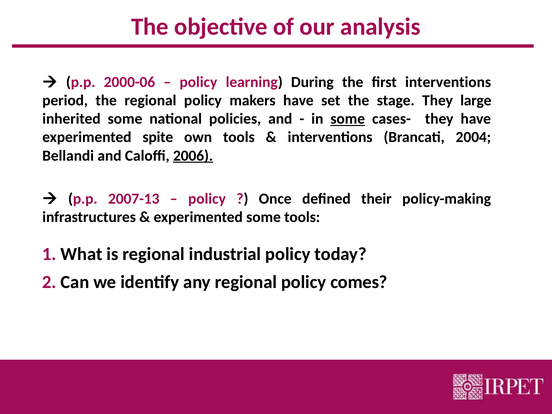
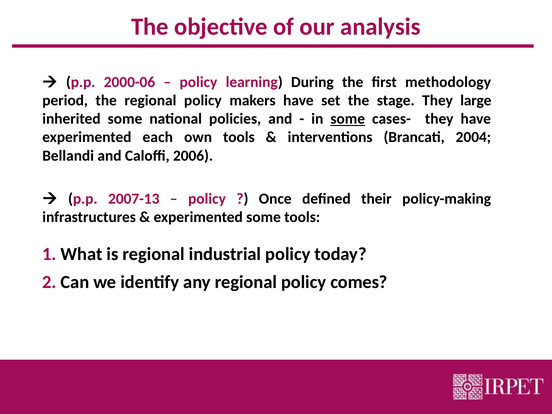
first interventions: interventions -> methodology (448, 82)
spite: spite -> each (158, 137)
2006 underline: present -> none (193, 156)
